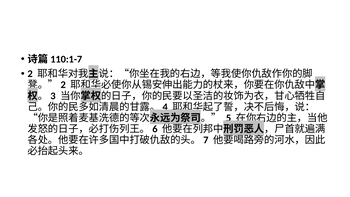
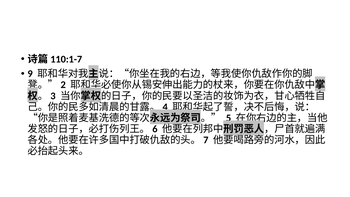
2: 2 -> 9 (30, 74)
